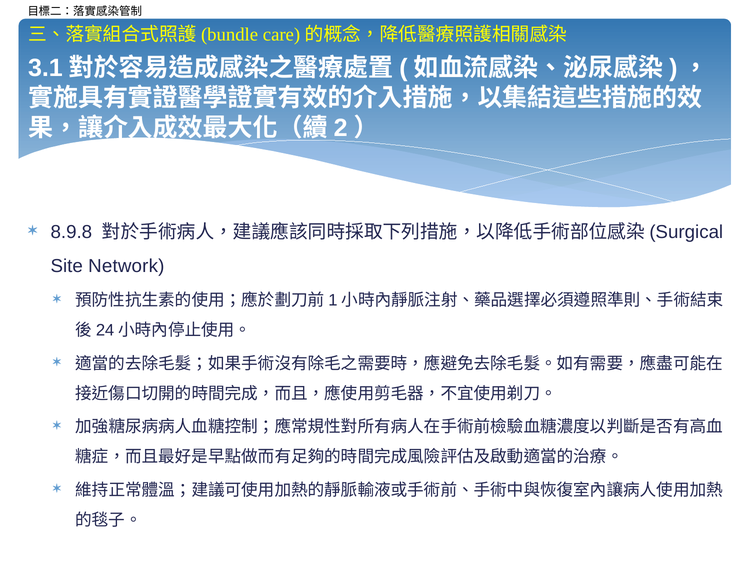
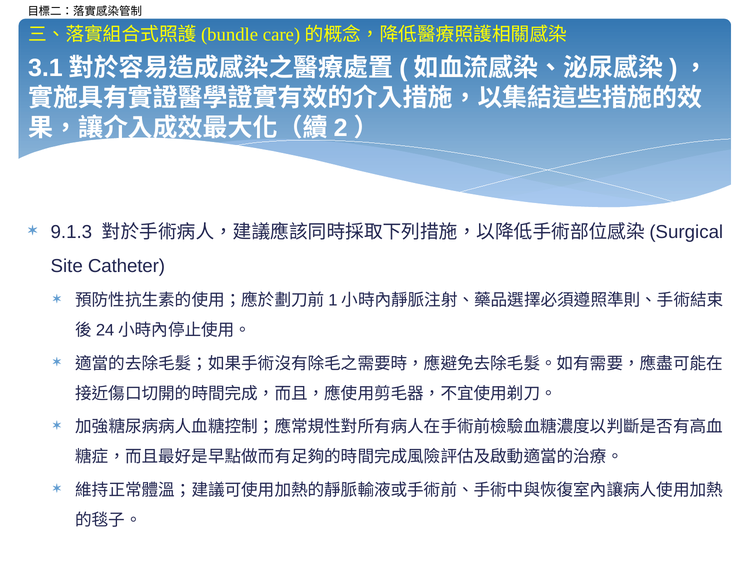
8.9.8: 8.9.8 -> 9.1.3 (71, 232)
Network: Network -> Catheter (126, 266)
